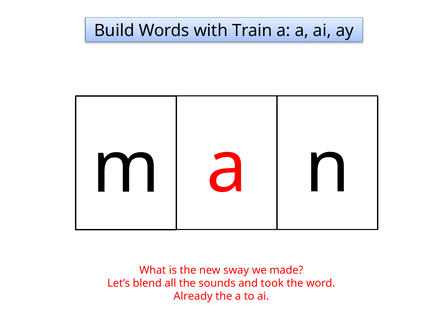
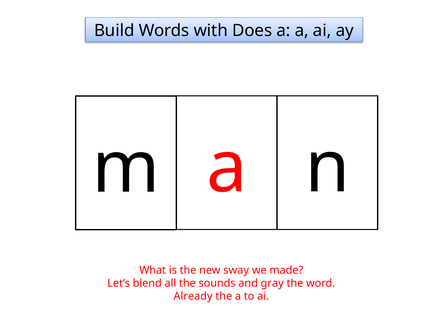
Train: Train -> Does (252, 31)
took: took -> gray (272, 283)
